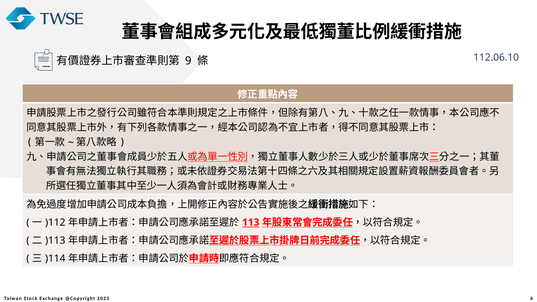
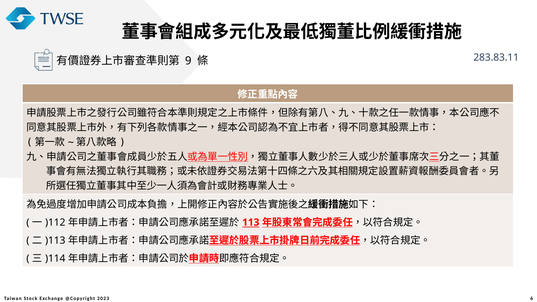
112.06.10: 112.06.10 -> 283.83.11 (496, 57)
